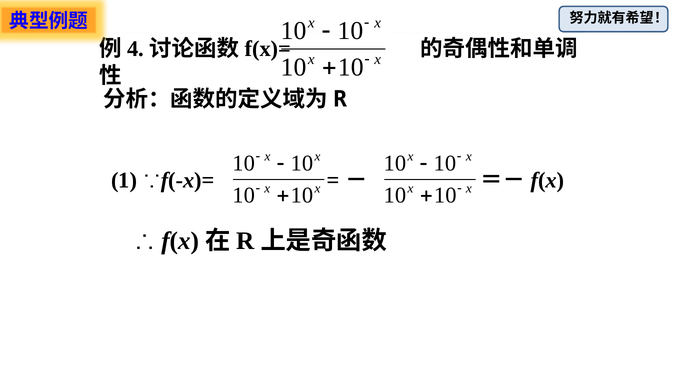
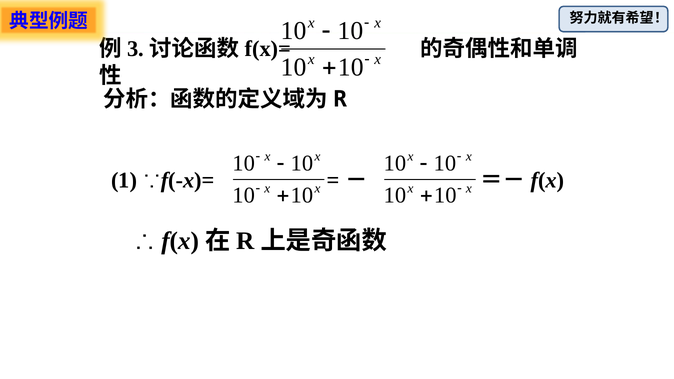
4: 4 -> 3 (135, 49)
